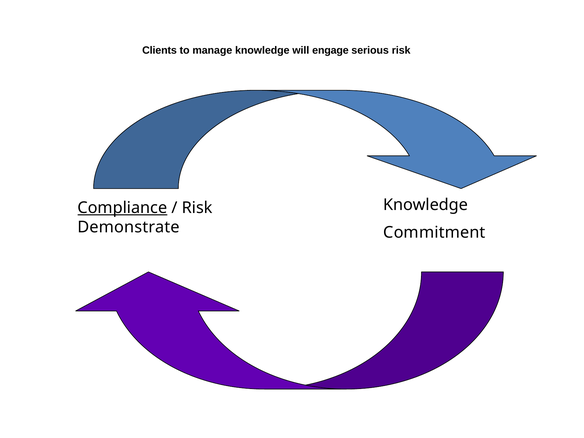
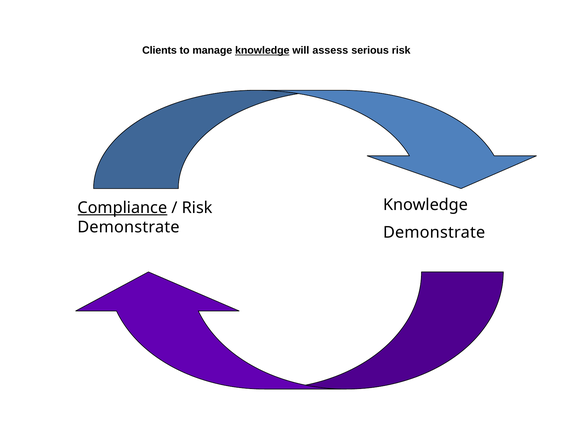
knowledge underline: none -> present (262, 50)
engage: engage -> assess (330, 50)
Commitment: Commitment -> Demonstrate (434, 233)
